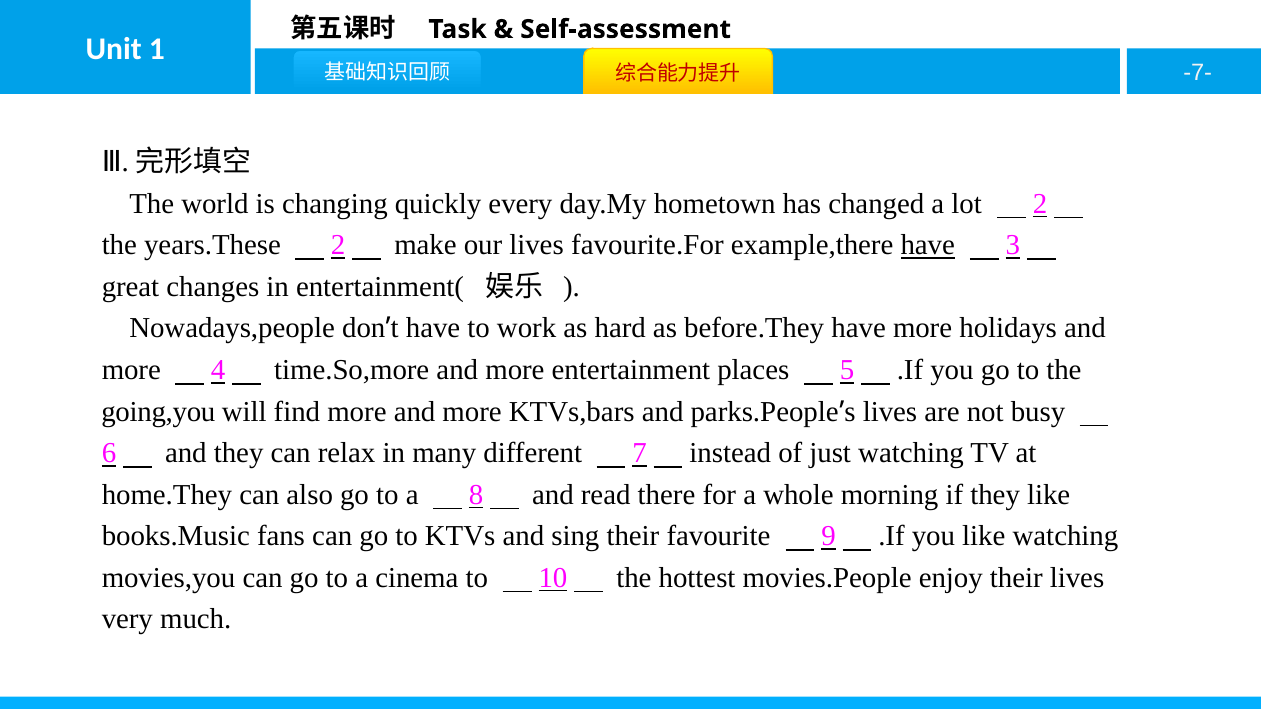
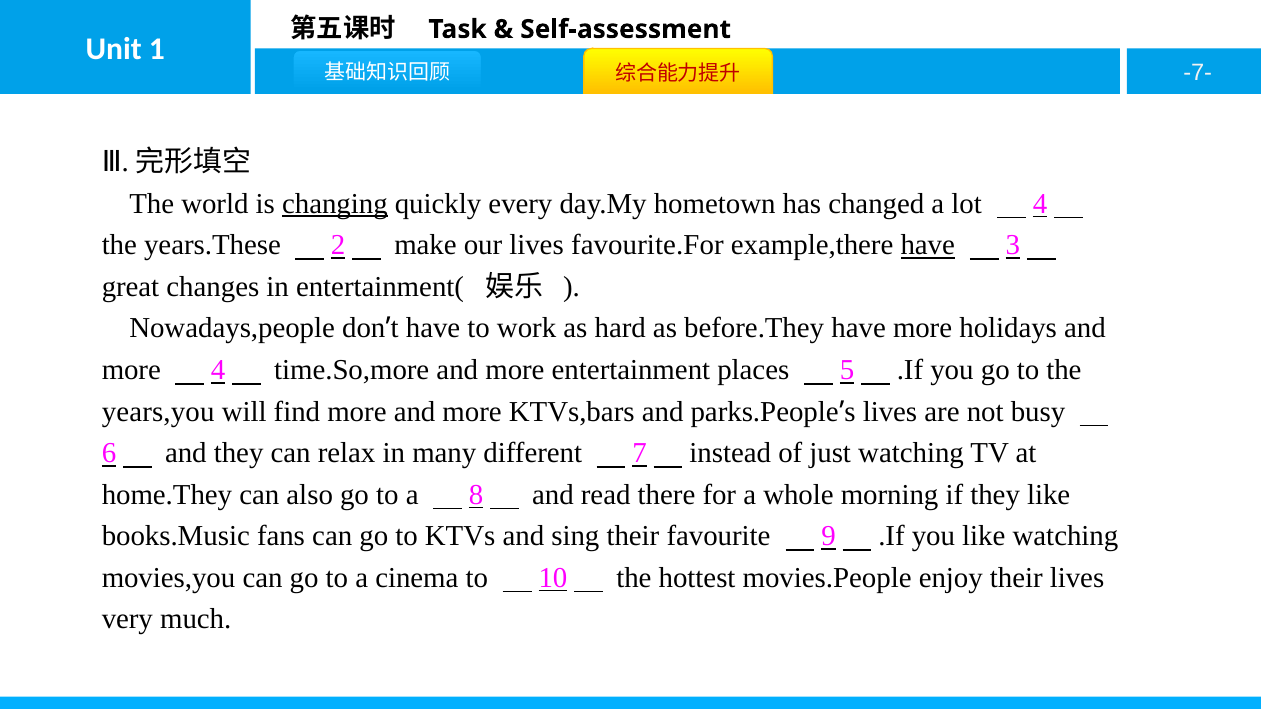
changing underline: none -> present (335, 204)
lot 2: 2 -> 4 (1040, 204)
going,you: going,you -> years,you (158, 412)
